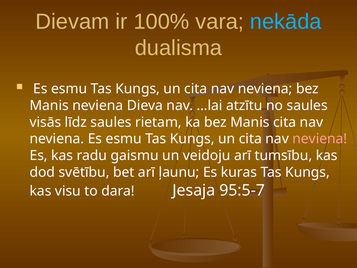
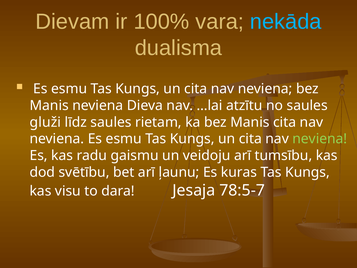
visās: visās -> gluži (45, 122)
neviena colour: pink -> light green (320, 139)
95:5-7: 95:5-7 -> 78:5-7 (242, 190)
